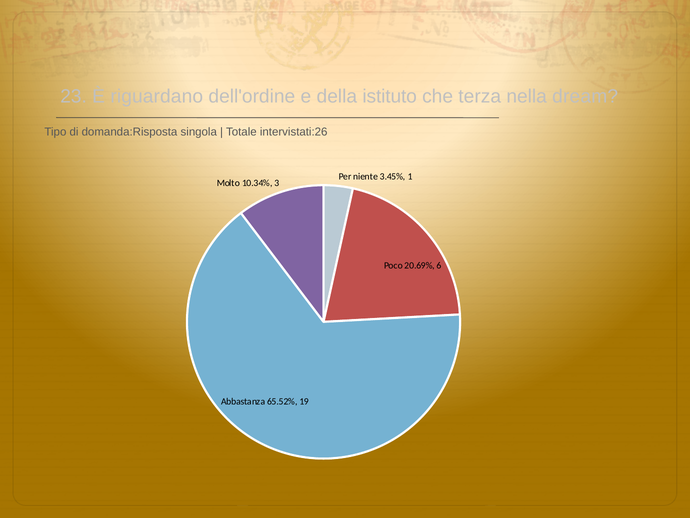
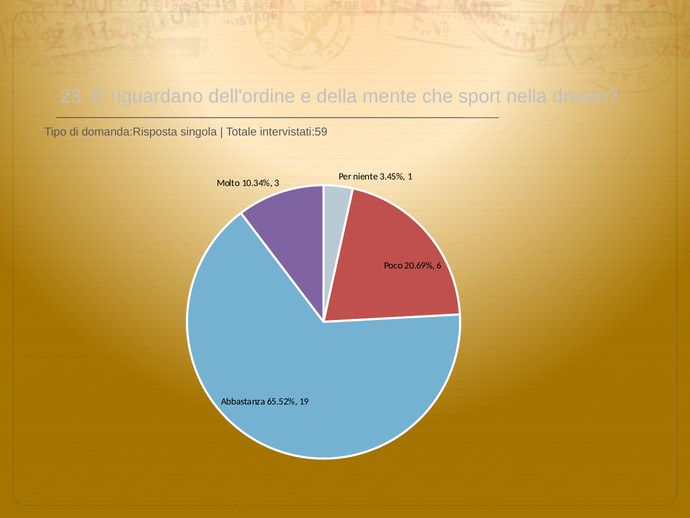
istituto: istituto -> mente (390, 96)
terza: terza -> sport (480, 96)
intervistati:26: intervistati:26 -> intervistati:59 (294, 132)
